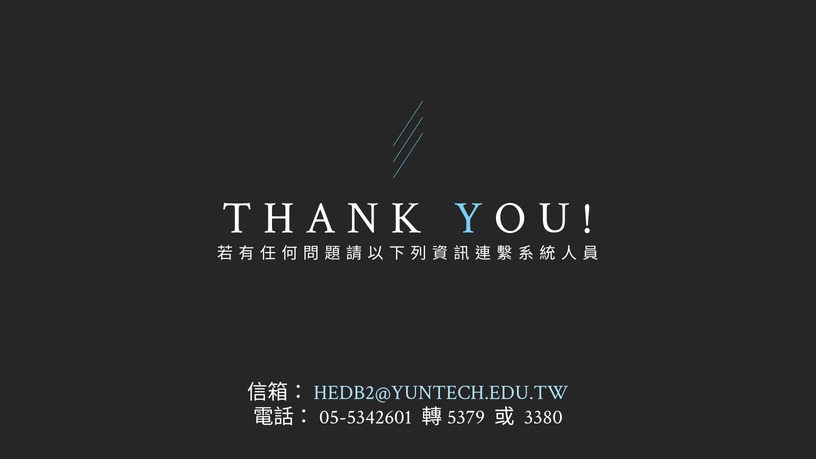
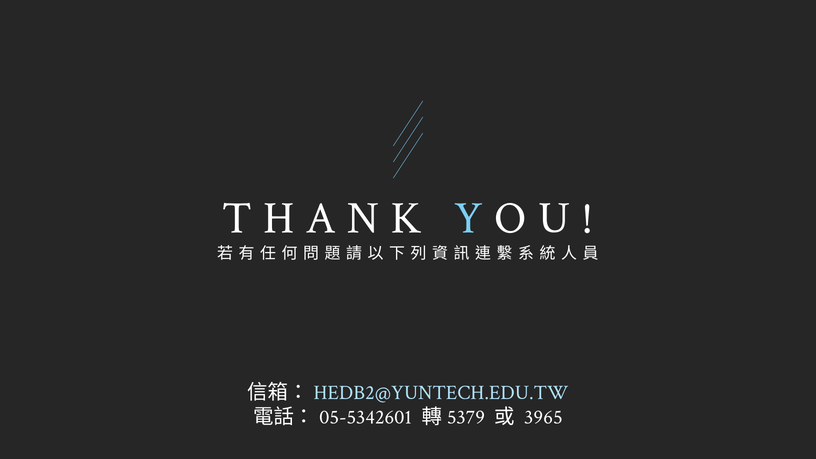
3380: 3380 -> 3965 (543, 417)
